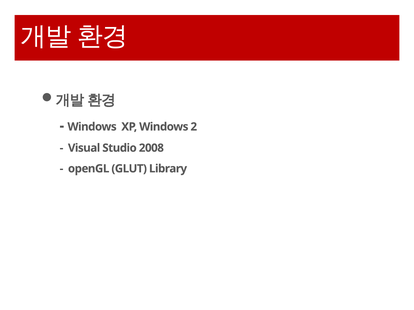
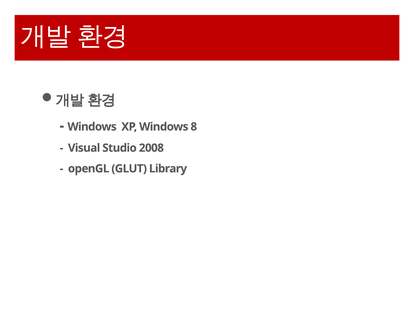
2: 2 -> 8 (194, 127)
